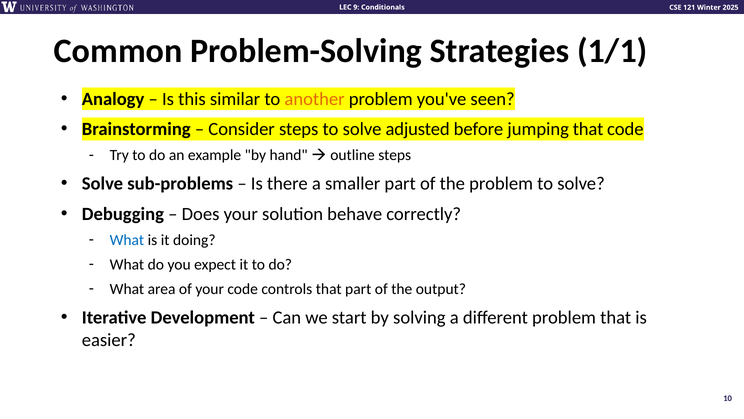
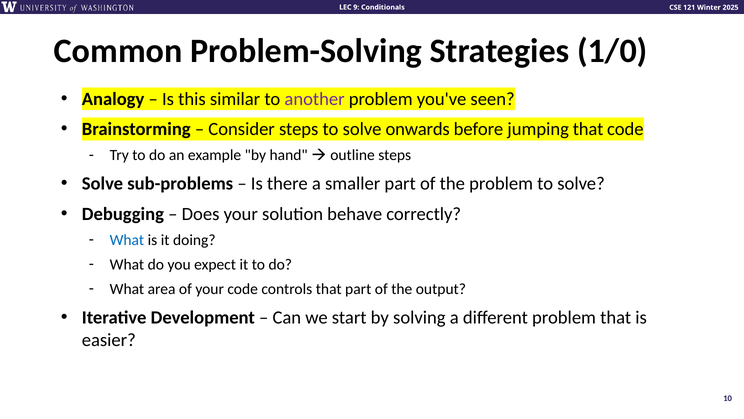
1/1: 1/1 -> 1/0 (612, 51)
another colour: orange -> purple (315, 99)
adjusted: adjusted -> onwards (418, 129)
